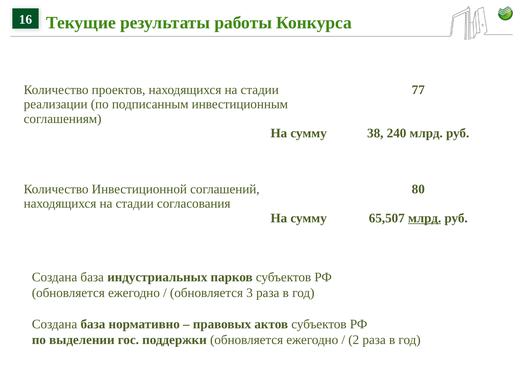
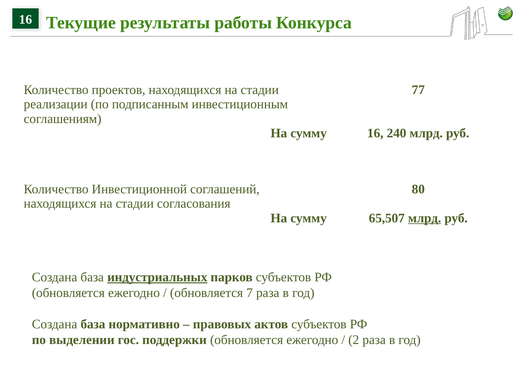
38: 38 -> 16 (375, 133)
индустриальных underline: none -> present (157, 277)
3: 3 -> 7 (250, 293)
